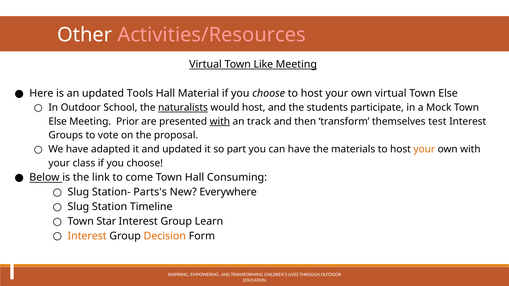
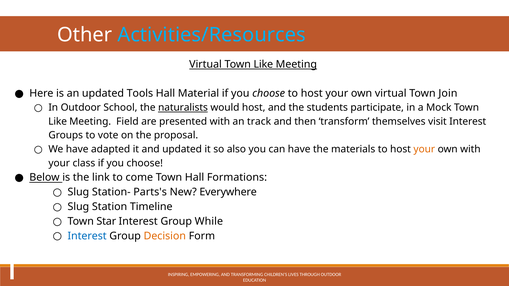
Activities/Resources colour: pink -> light blue (212, 35)
virtual Town Else: Else -> Join (448, 94)
Else: Else -> Like (58, 122)
Prior: Prior -> Field (127, 122)
with underline: present -> none (220, 122)
test: test -> visit (437, 122)
part: part -> also (236, 149)
Consuming: Consuming -> Formations (237, 178)
Learn: Learn -> While (209, 222)
Interest colour: orange -> blue (87, 236)
